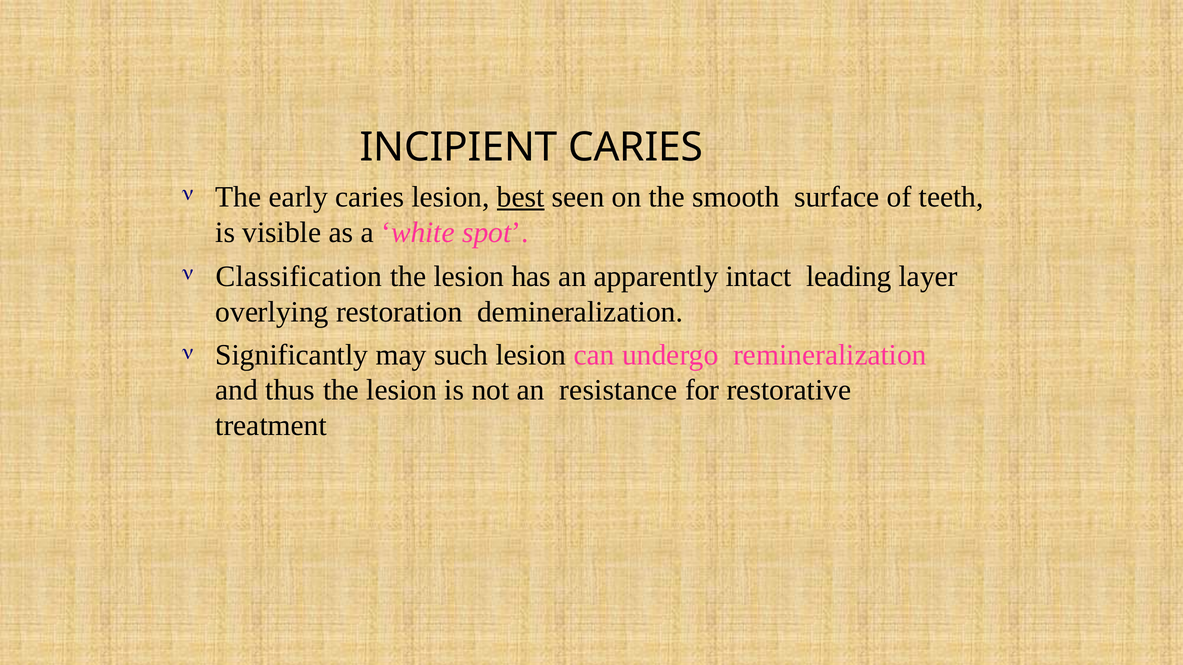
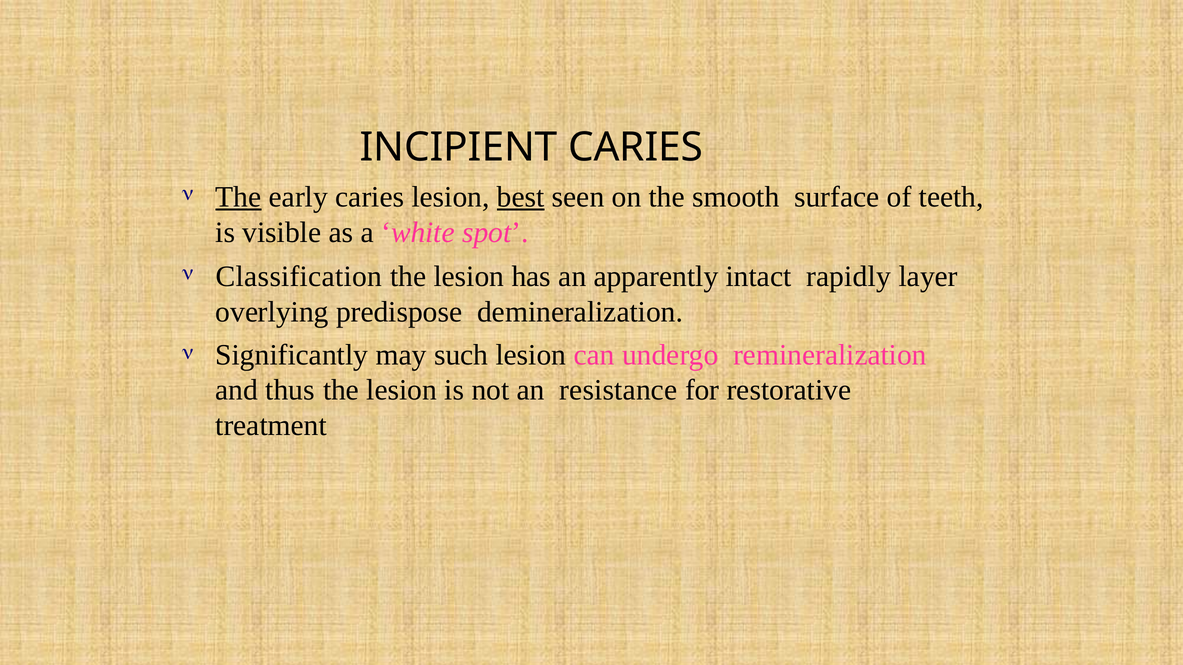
The underline: none -> present (238, 197)
leading: leading -> rapidly (849, 277)
restoration: restoration -> predispose (399, 312)
